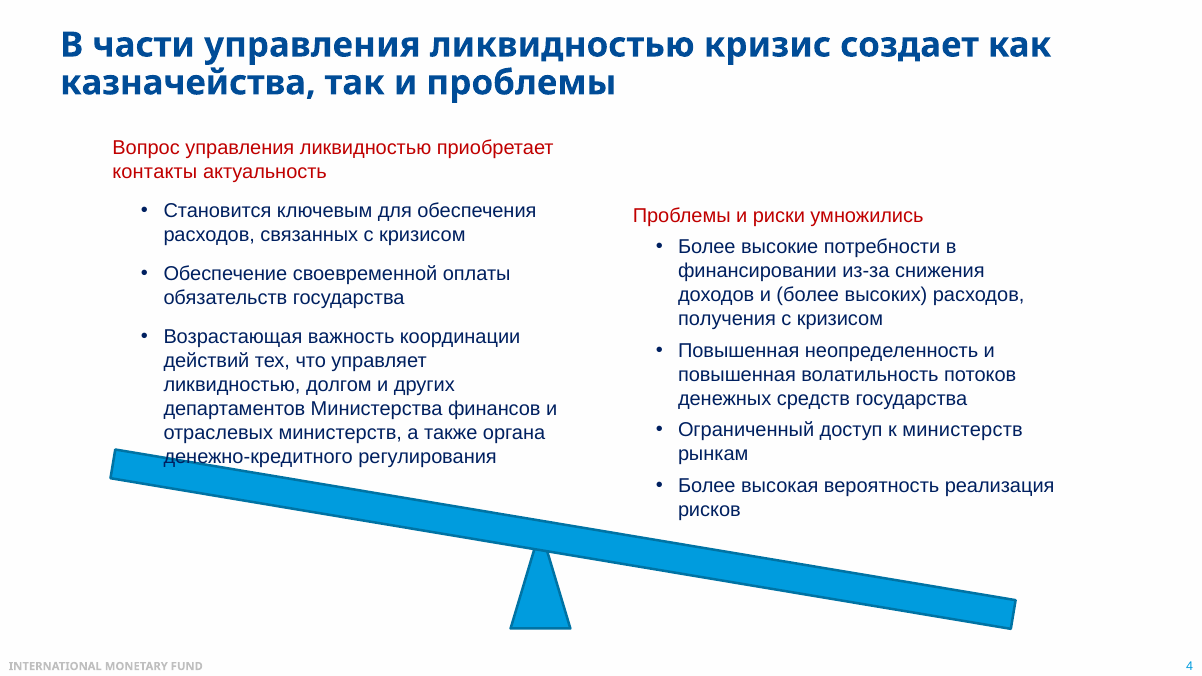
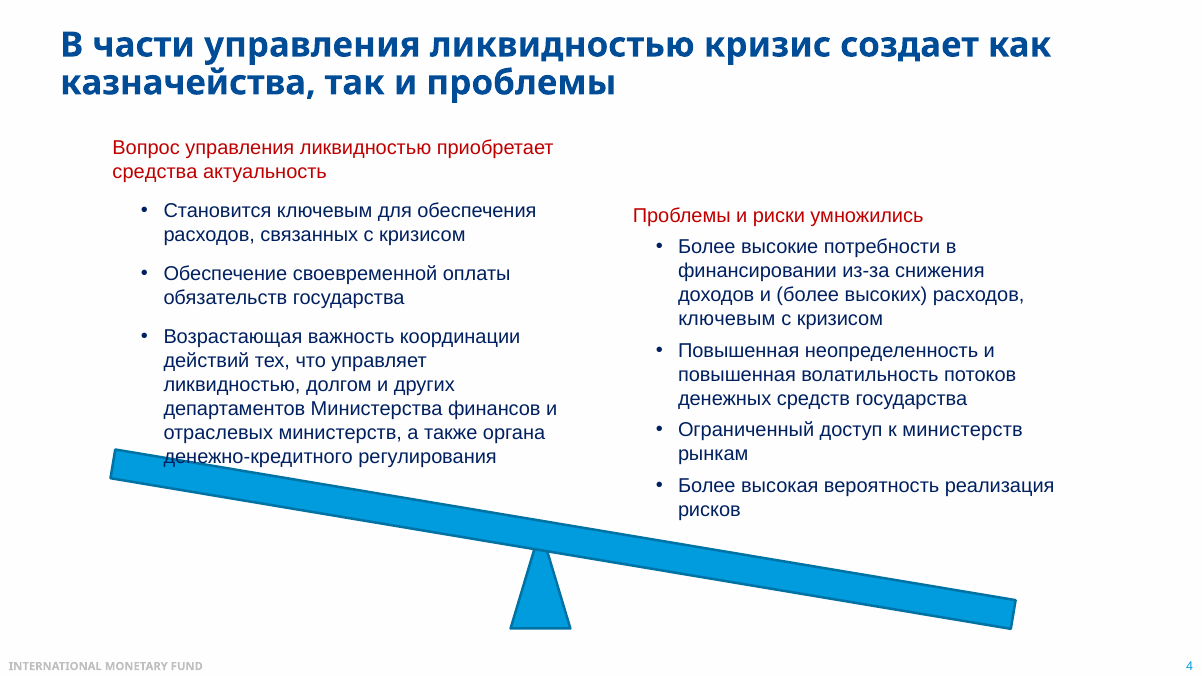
контакты: контакты -> средства (155, 172)
получения: получения -> ключевым (727, 319)
